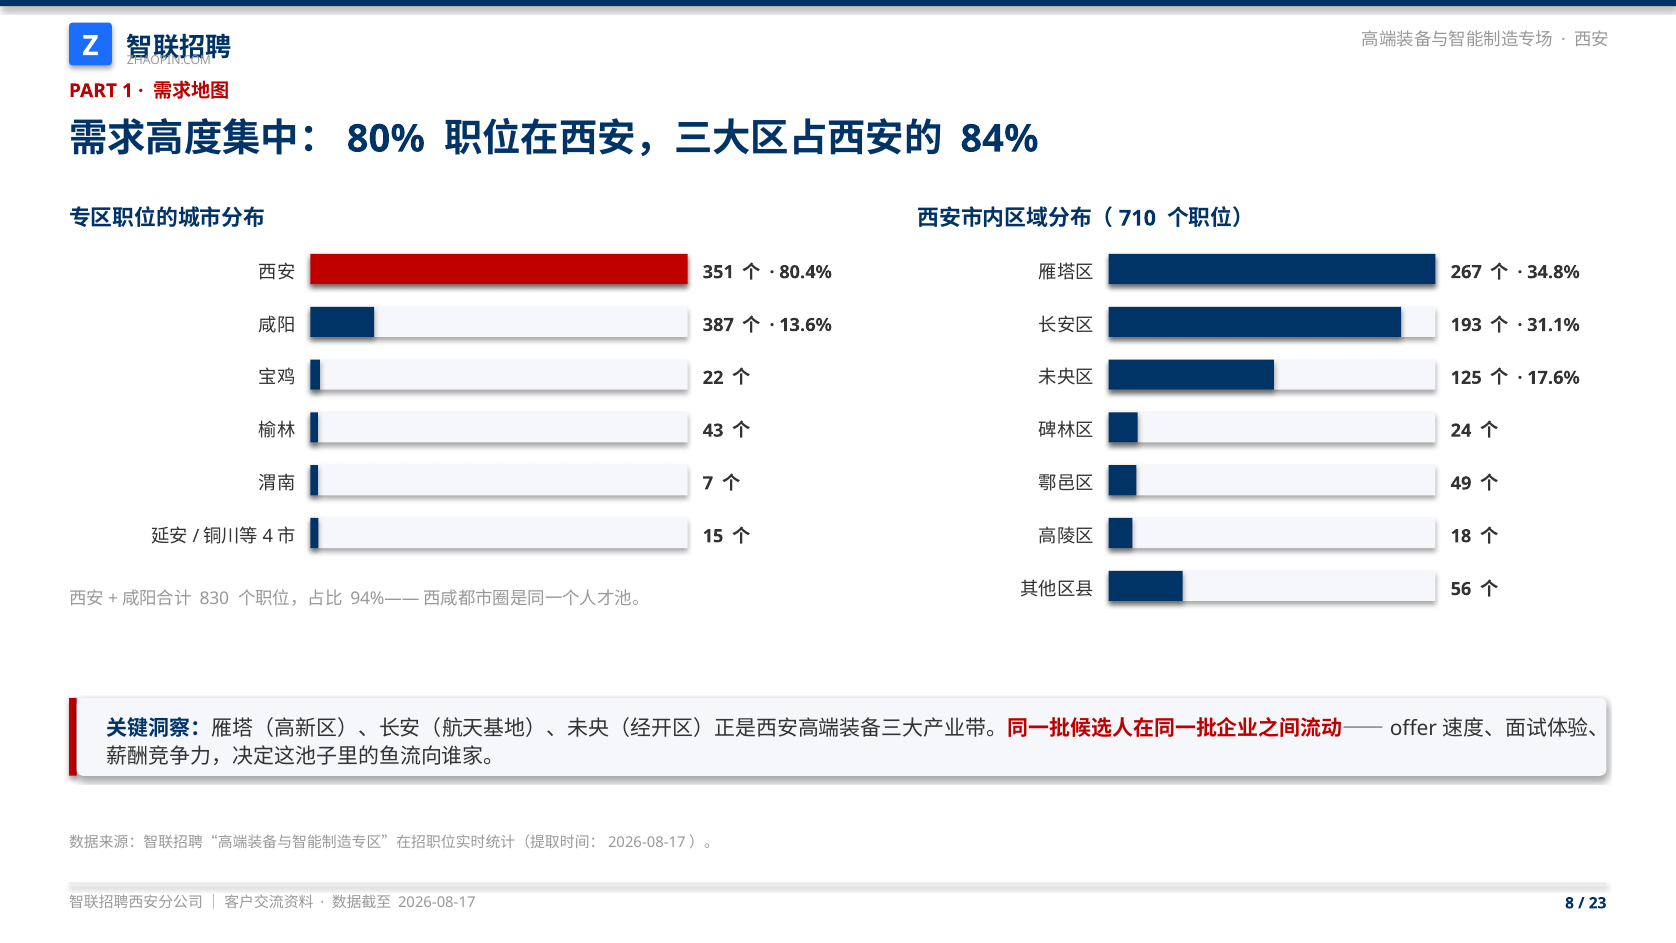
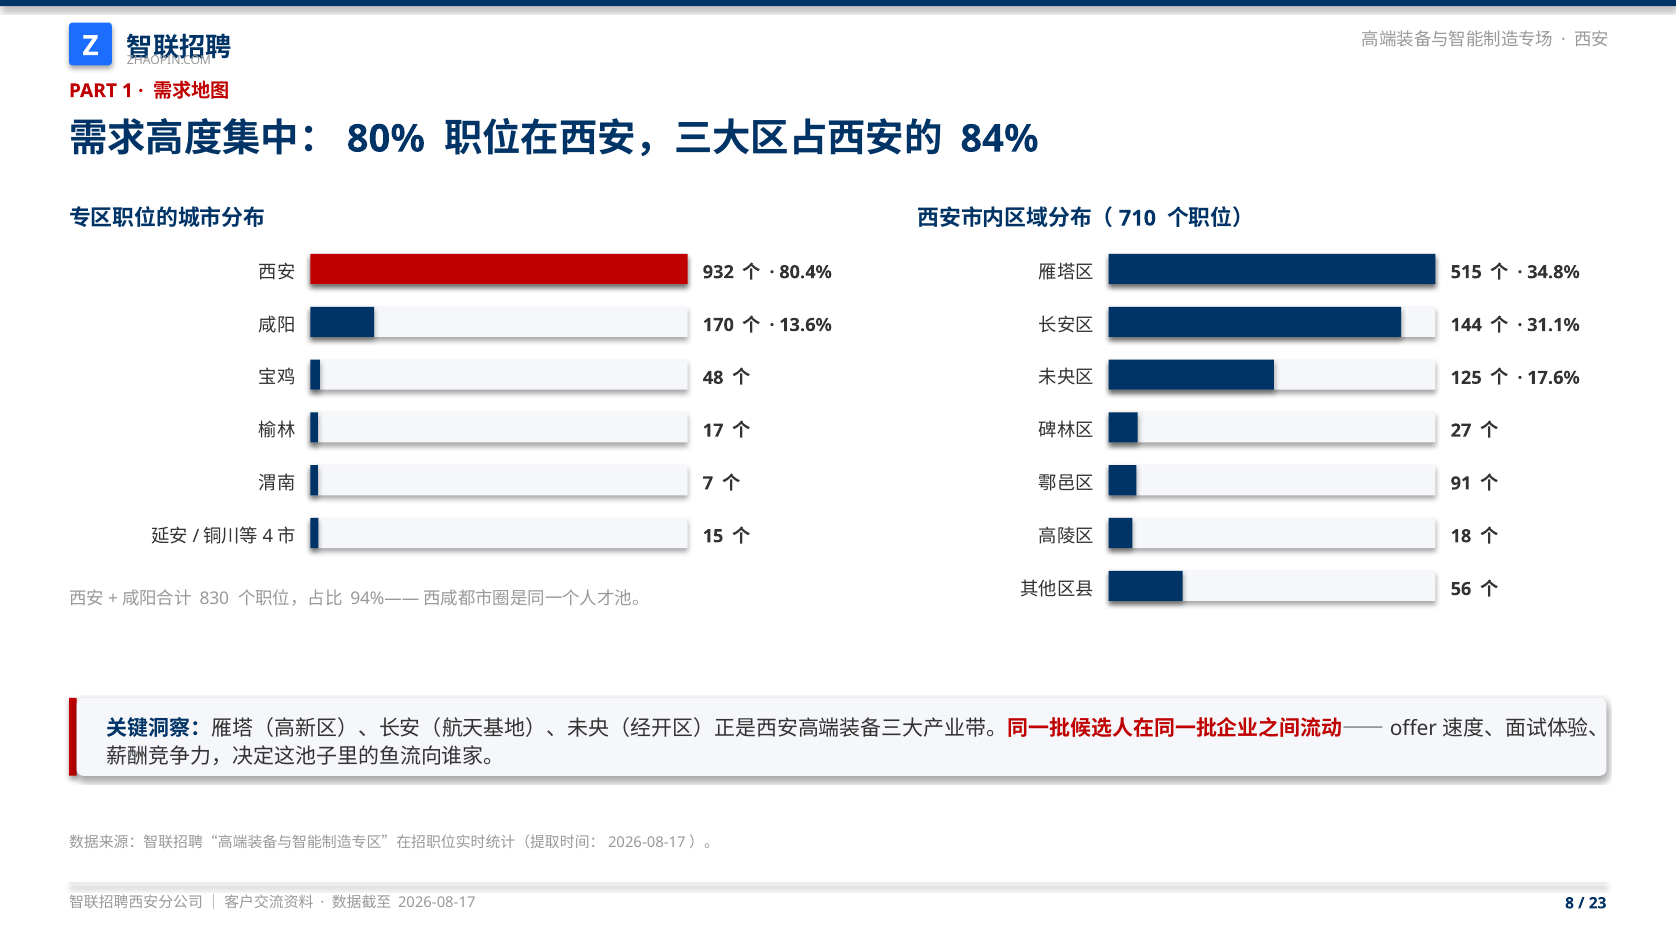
351: 351 -> 932 (718, 272)
267: 267 -> 515 (1466, 272)
387: 387 -> 170 (718, 325)
193: 193 -> 144 (1466, 325)
22: 22 -> 48 (713, 378)
43: 43 -> 17 (713, 431)
24: 24 -> 27 (1461, 431)
49: 49 -> 91 (1461, 483)
